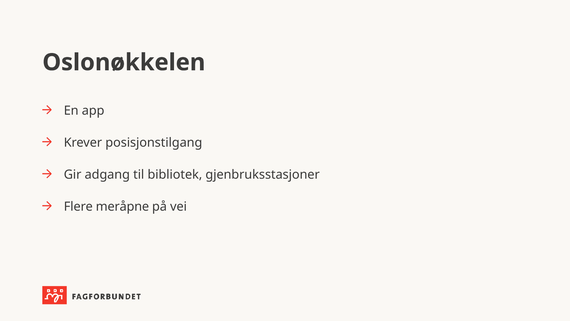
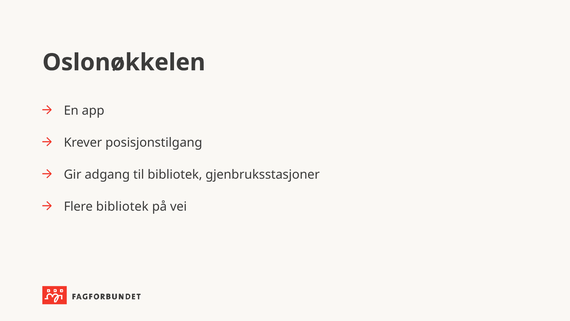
Flere meråpne: meråpne -> bibliotek (122, 206)
